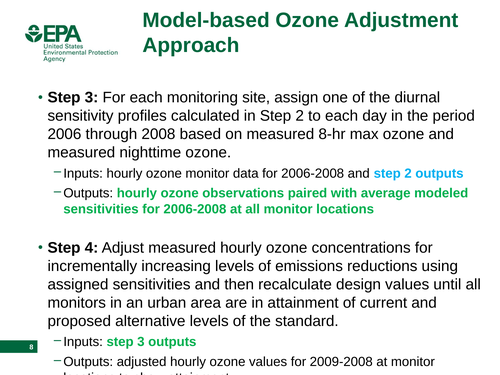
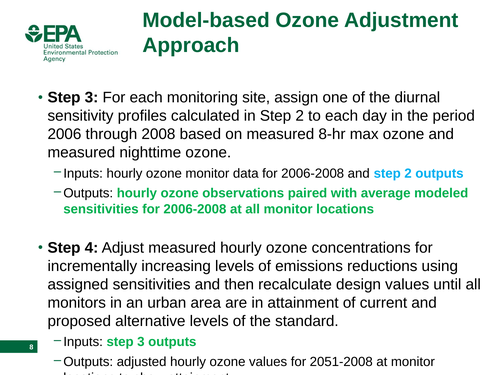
2009-2008: 2009-2008 -> 2051-2008 (341, 362)
